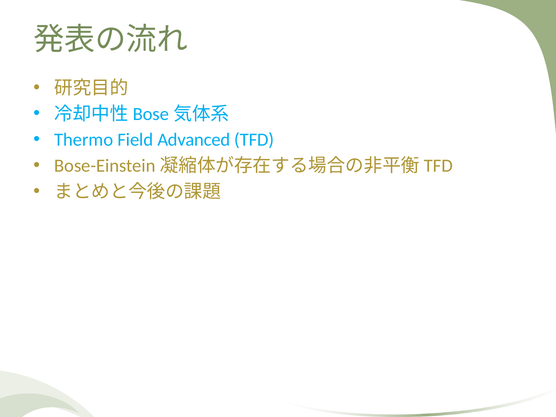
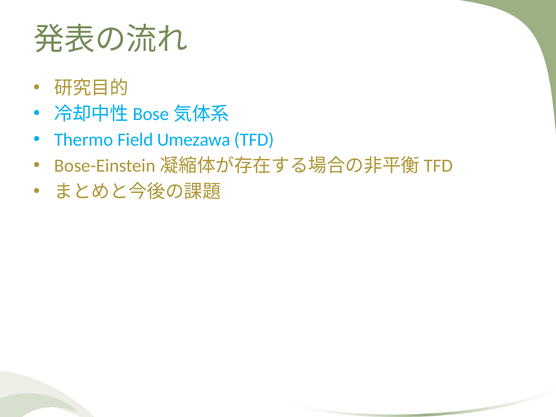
Advanced: Advanced -> Umezawa (194, 140)
